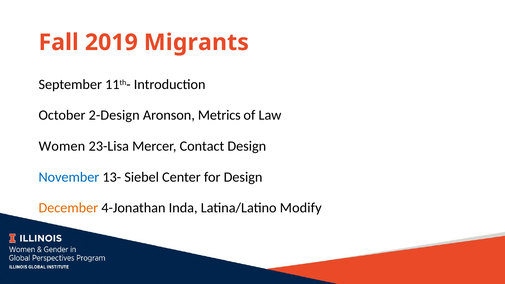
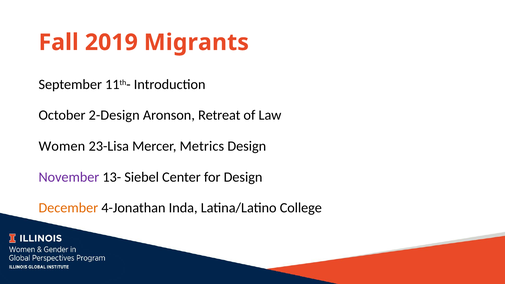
Metrics: Metrics -> Retreat (219, 115)
Contact: Contact -> Metrics (202, 146)
November colour: blue -> purple (69, 177)
Modify: Modify -> College (301, 208)
